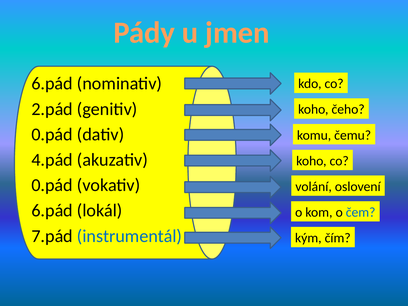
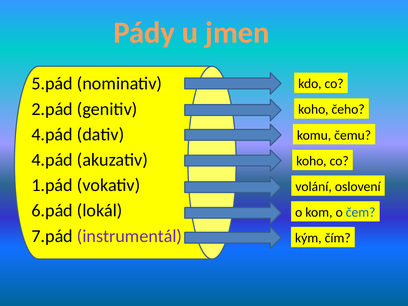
6.pád: 6.pád -> 5.pád (52, 84)
0.pád: 0.pád -> 4.pád (52, 134)
0.pád: 0.pád -> 1.pád (52, 185)
instrumentál colour: blue -> purple (130, 236)
